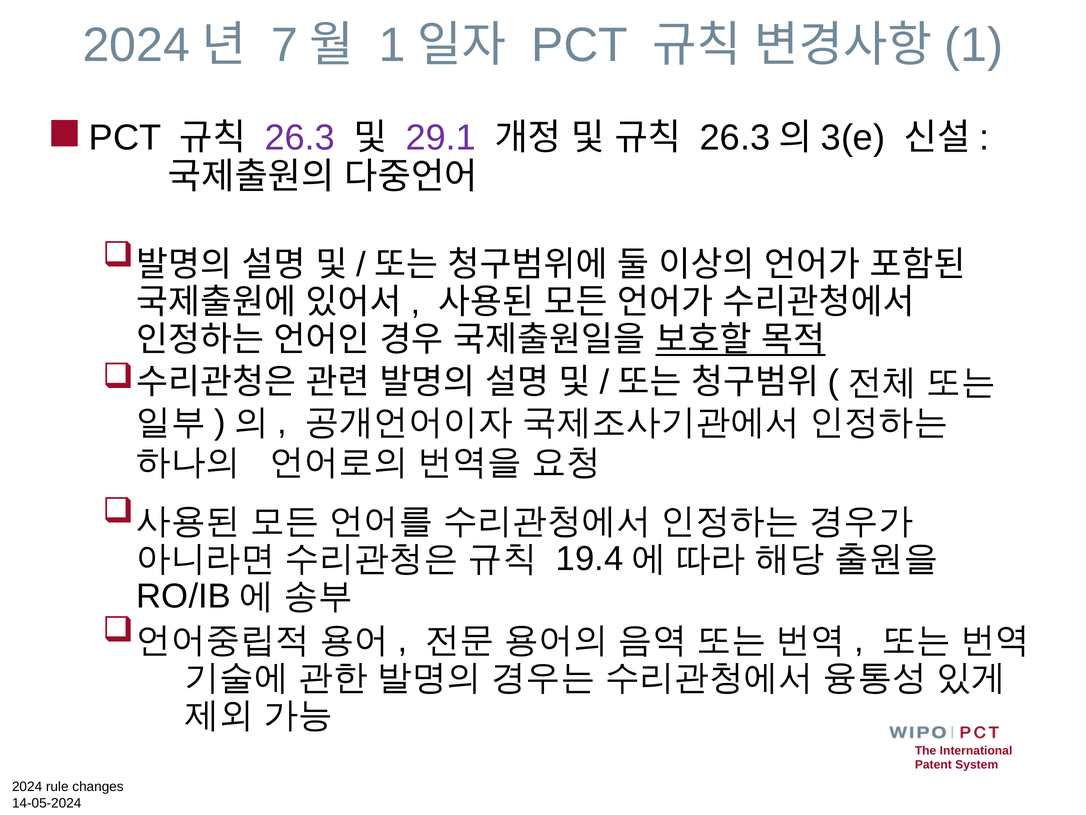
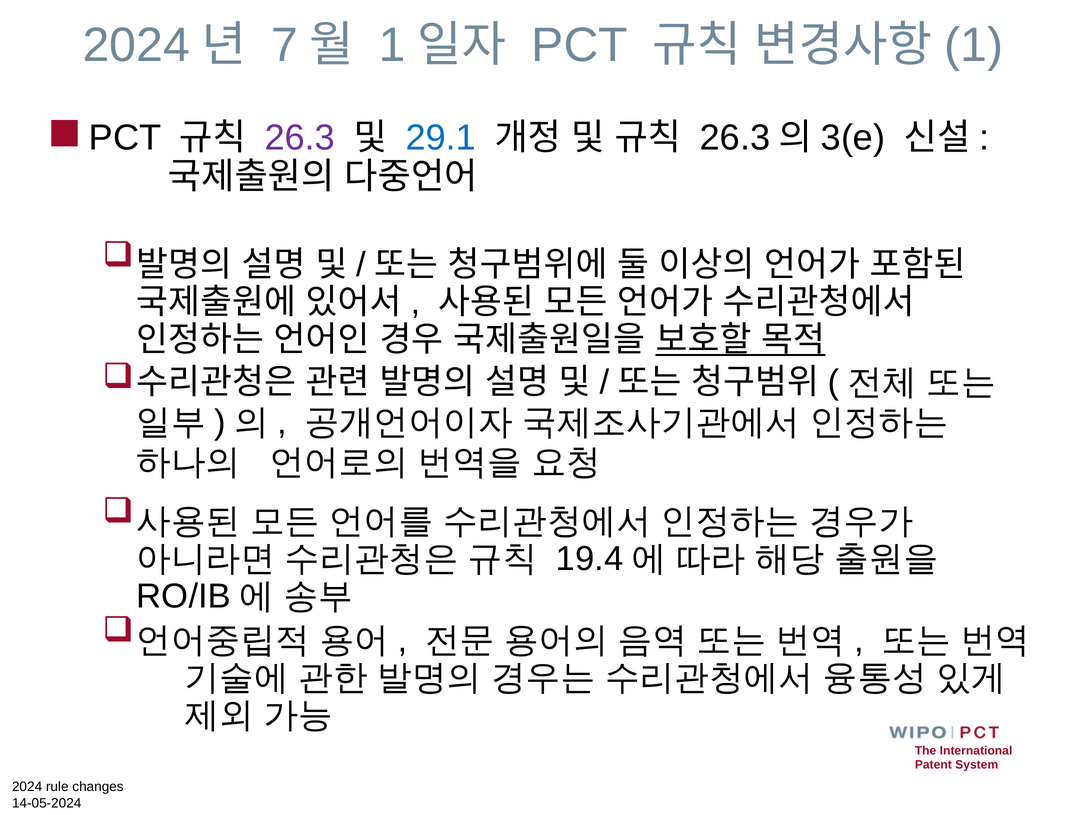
29.1 colour: purple -> blue (441, 138)
